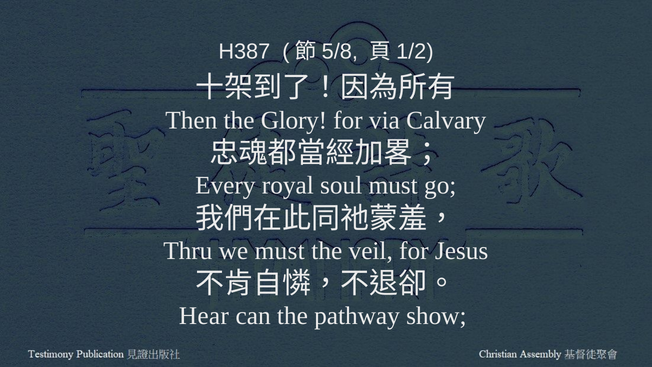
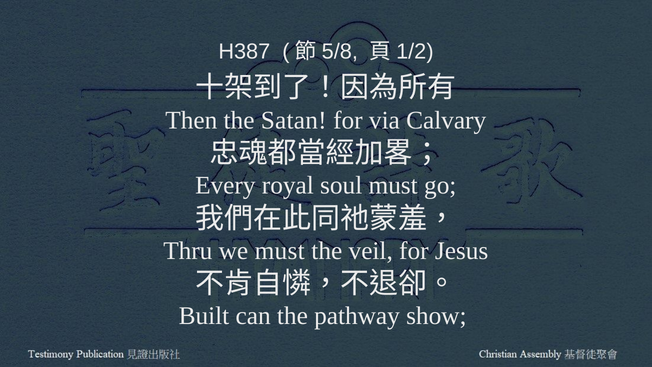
Glory: Glory -> Satan (294, 120)
Hear: Hear -> Built (204, 316)
